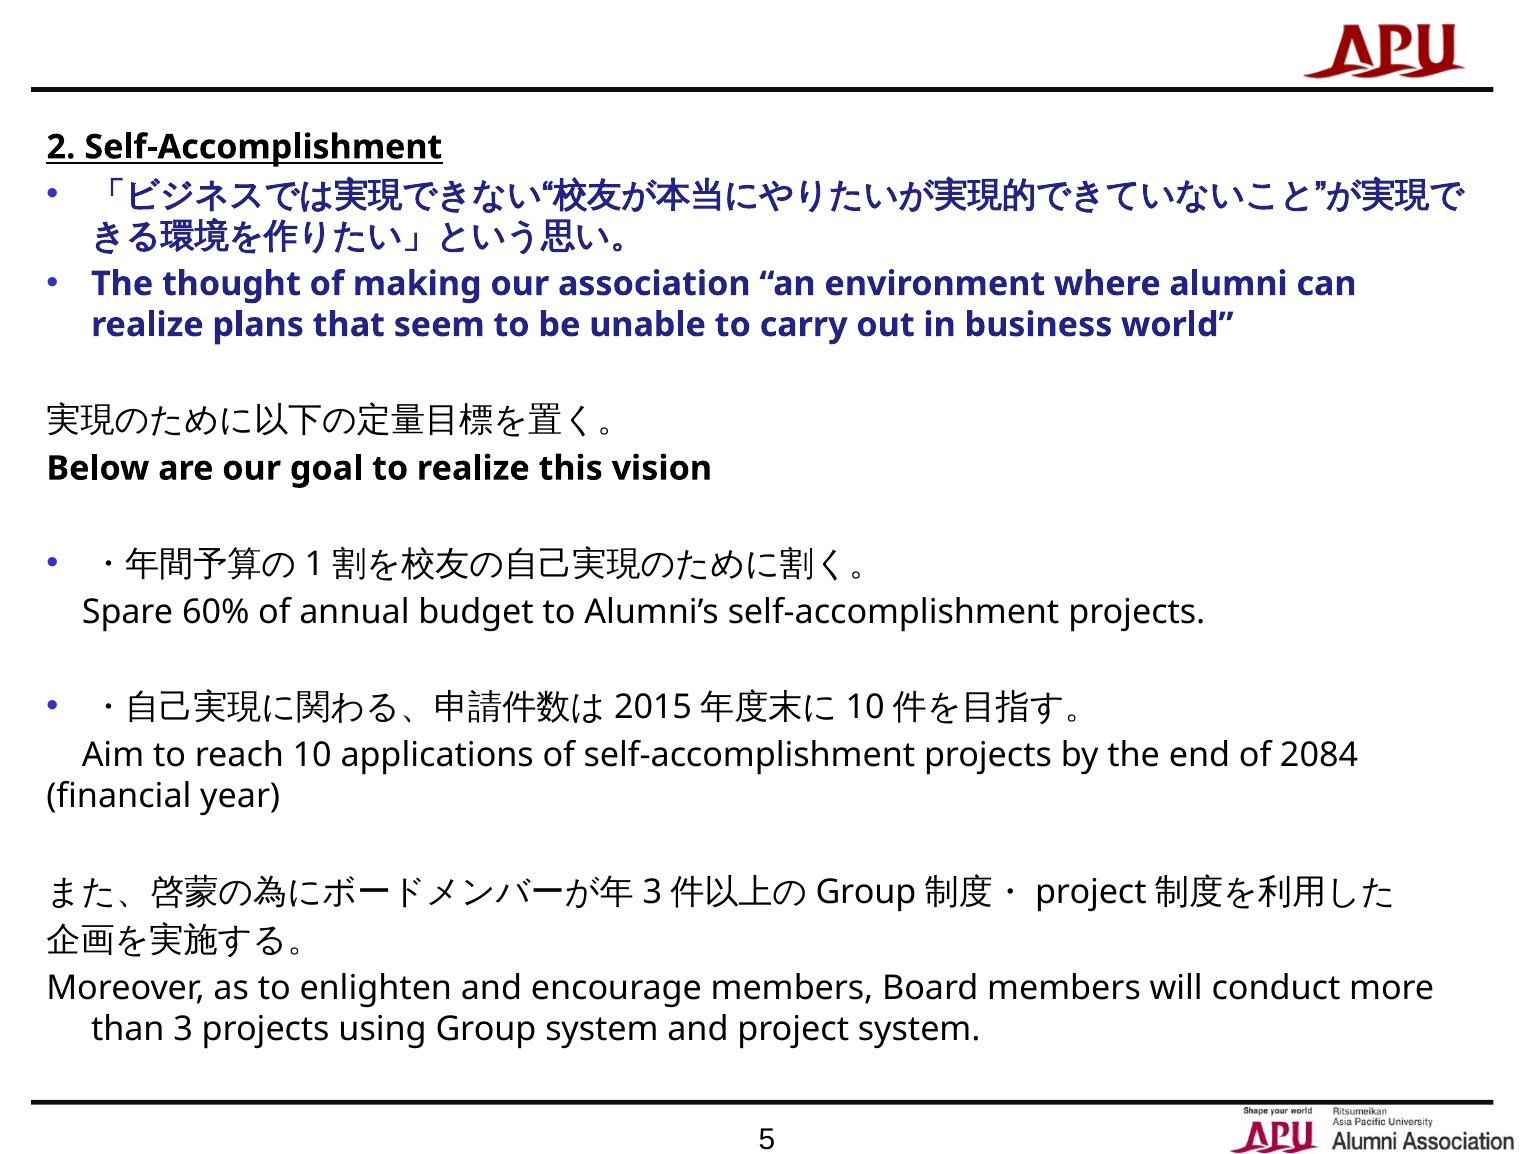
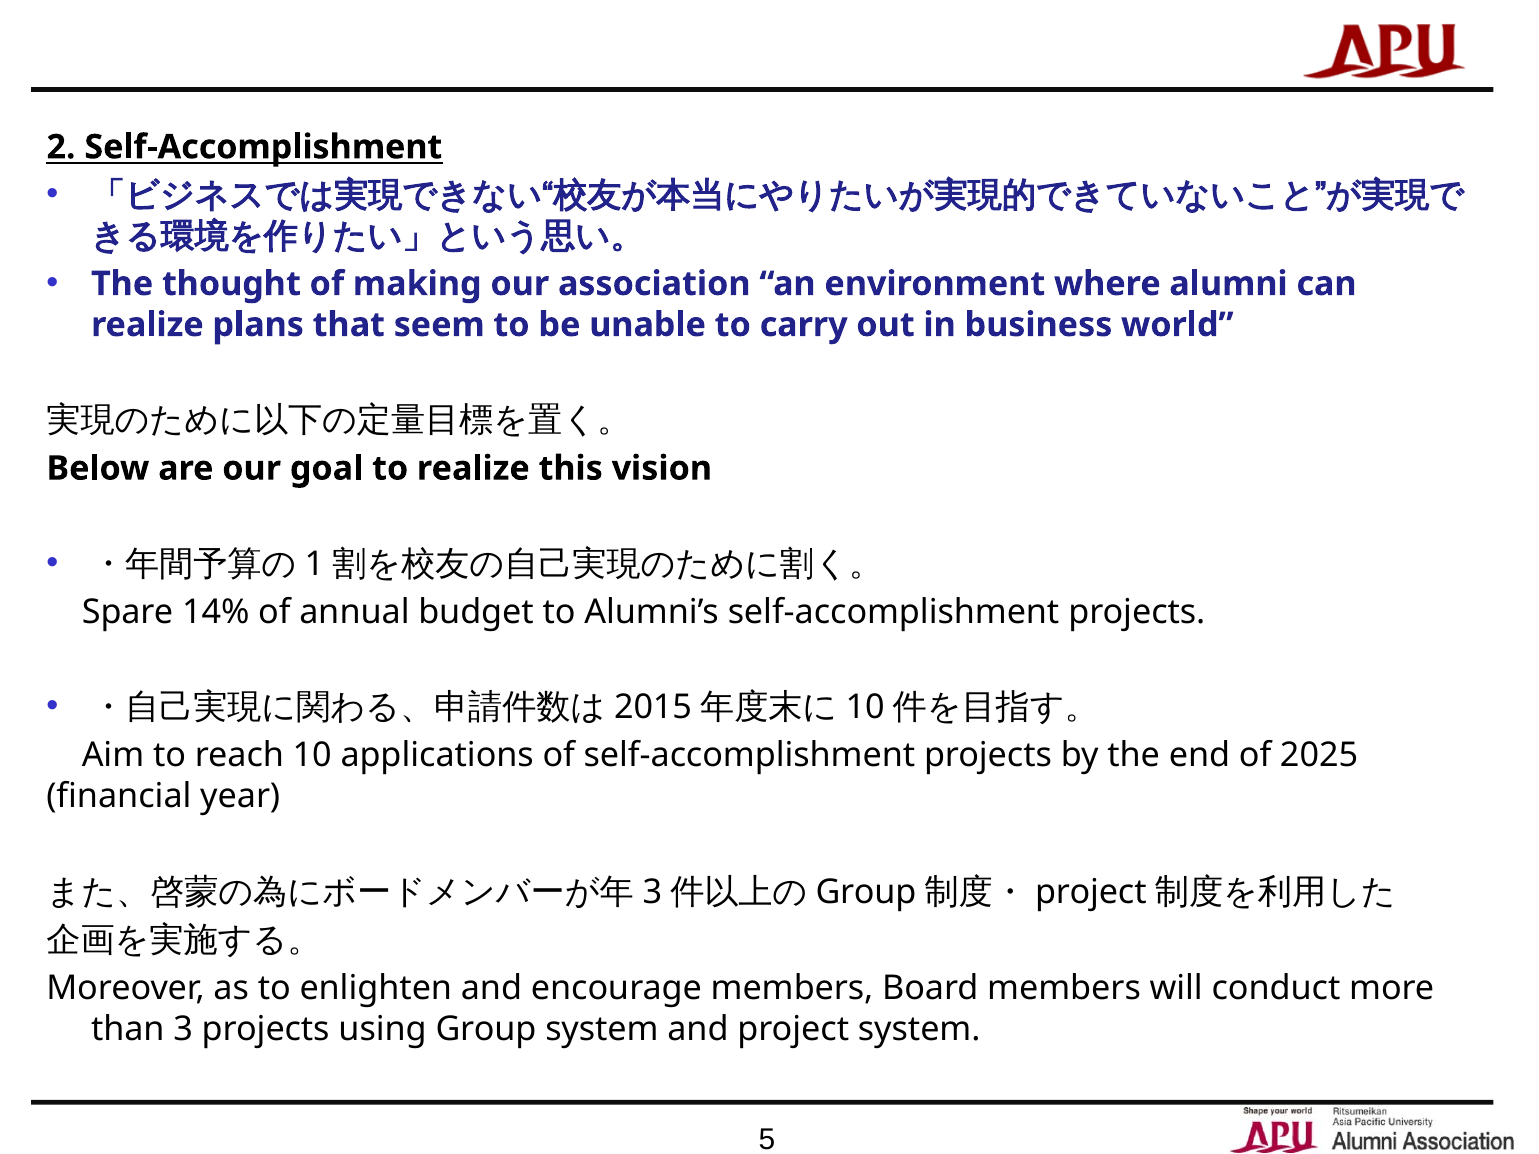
60%: 60% -> 14% (216, 612)
2084: 2084 -> 2025 (1319, 756)
